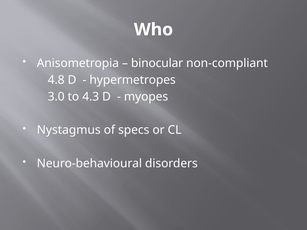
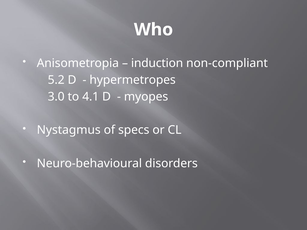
binocular: binocular -> induction (157, 63)
4.8: 4.8 -> 5.2 (56, 80)
4.3: 4.3 -> 4.1 (91, 97)
